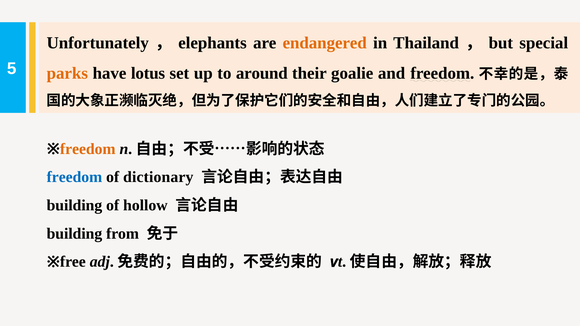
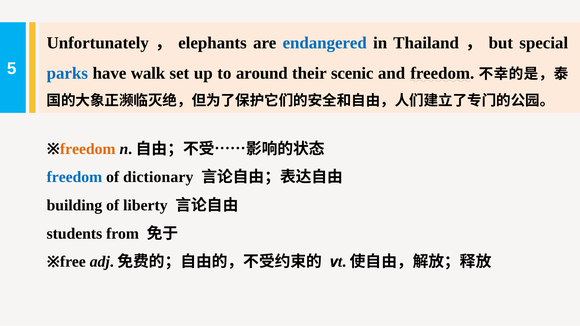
endangered colour: orange -> blue (325, 43)
parks colour: orange -> blue (67, 73)
lotus: lotus -> walk (148, 73)
goalie: goalie -> scenic (352, 73)
hollow: hollow -> liberty (145, 206)
building: building -> students (74, 234)
